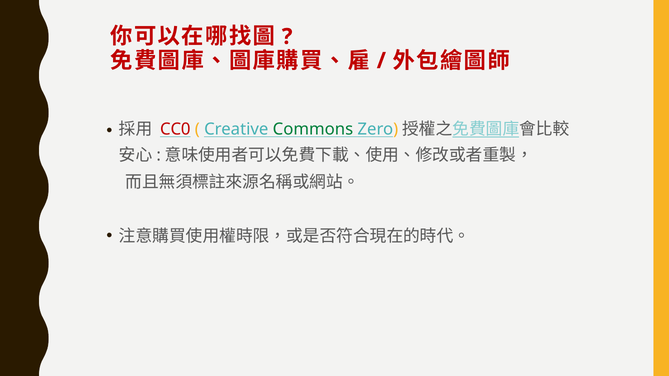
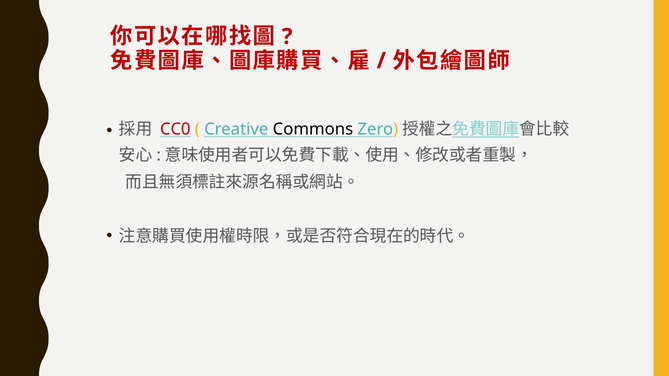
Commons colour: green -> black (313, 129)
